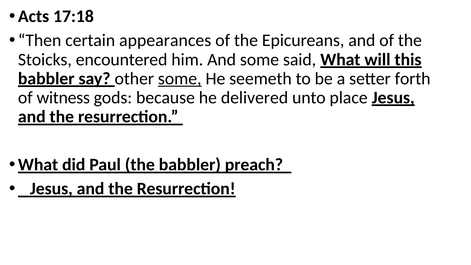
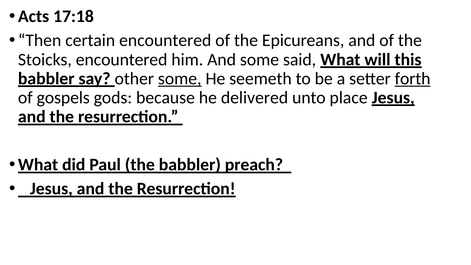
certain appearances: appearances -> encountered (165, 40)
forth underline: none -> present (413, 79)
witness: witness -> gospels (63, 98)
